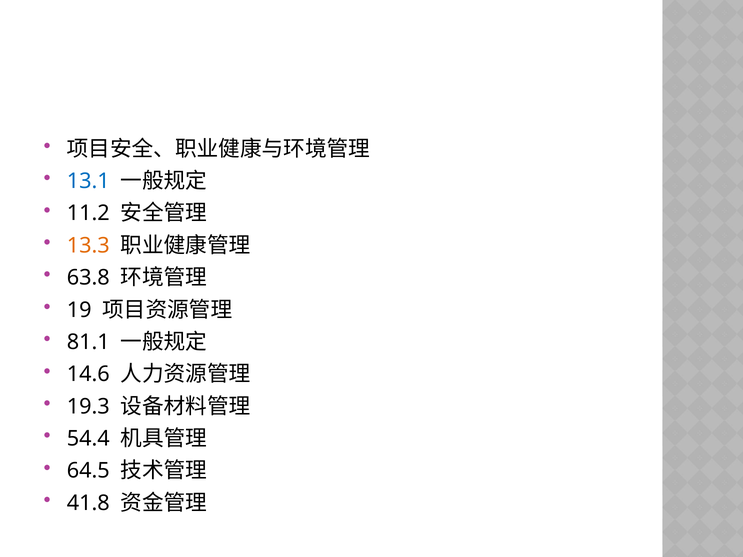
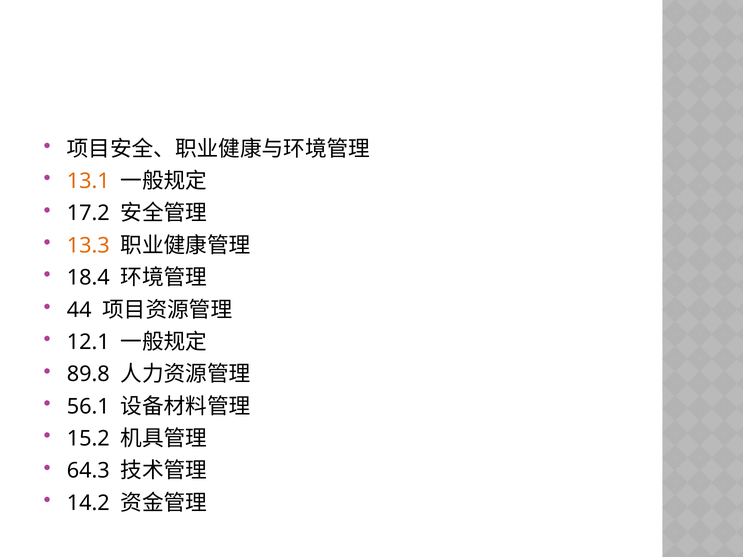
13.1 colour: blue -> orange (88, 181)
11.2: 11.2 -> 17.2 (88, 213)
63.8: 63.8 -> 18.4 (88, 278)
19: 19 -> 44 (79, 310)
81.1: 81.1 -> 12.1 (88, 342)
14.6: 14.6 -> 89.8 (88, 374)
19.3: 19.3 -> 56.1 (88, 407)
54.4: 54.4 -> 15.2 (88, 439)
64.5: 64.5 -> 64.3 (88, 471)
41.8: 41.8 -> 14.2 (88, 503)
